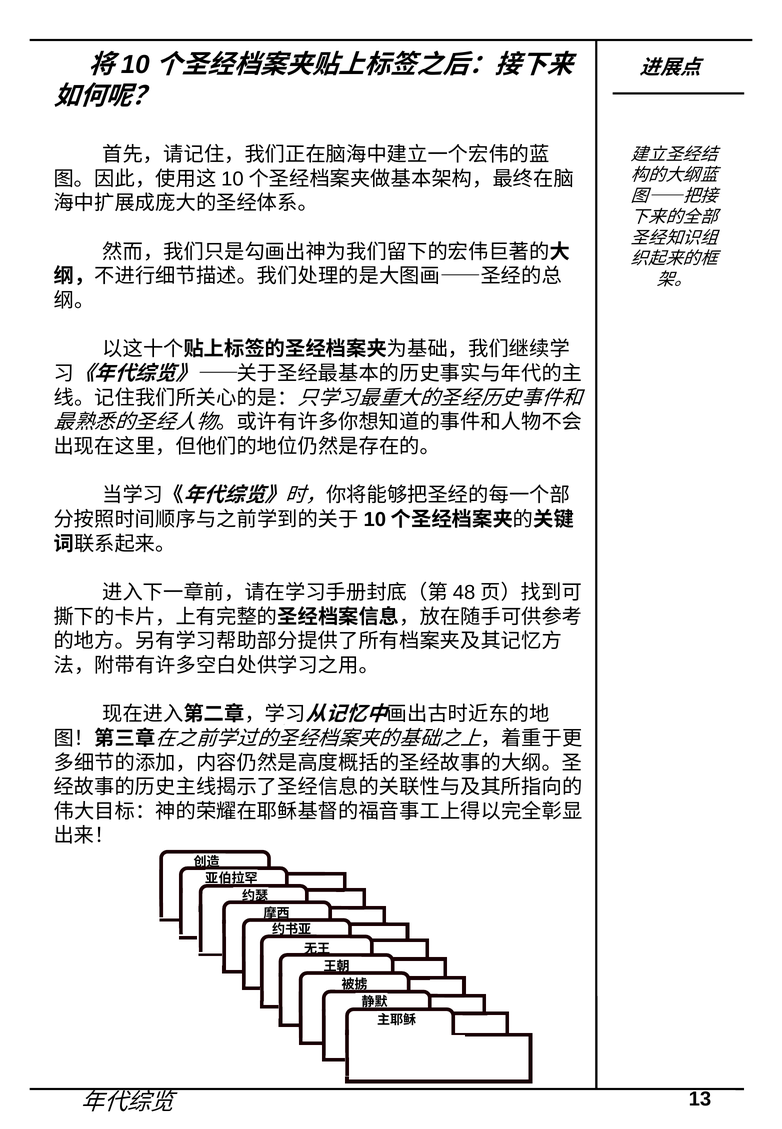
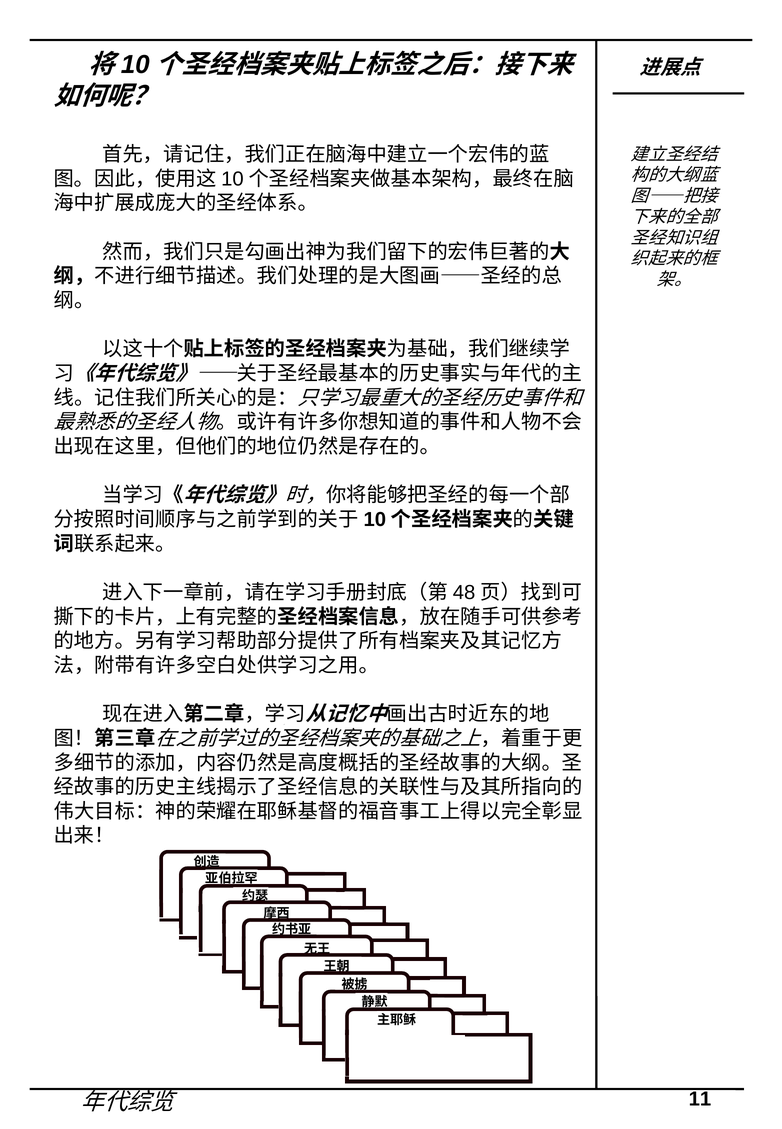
13: 13 -> 11 (700, 1099)
